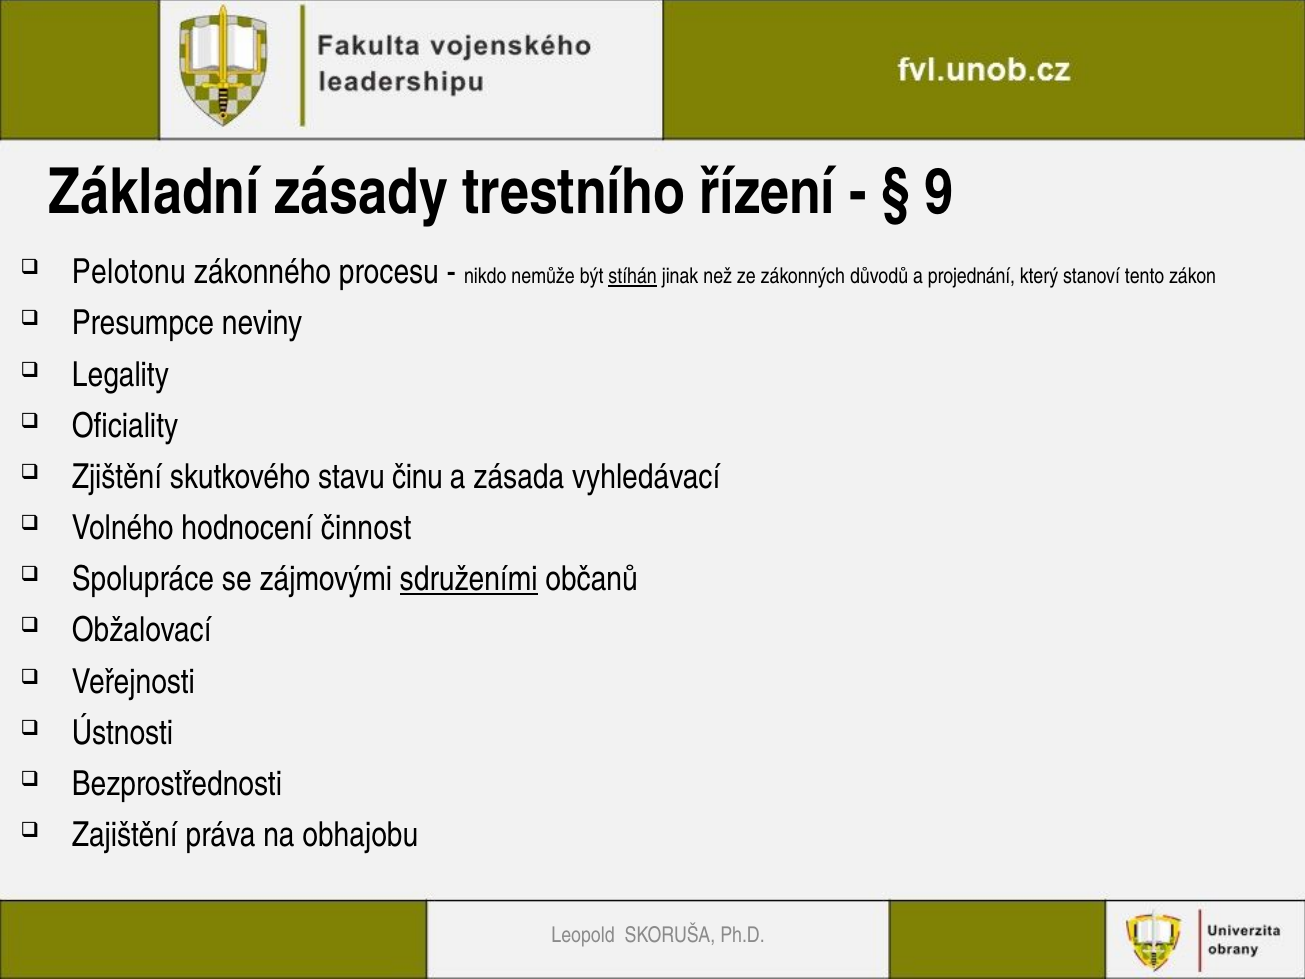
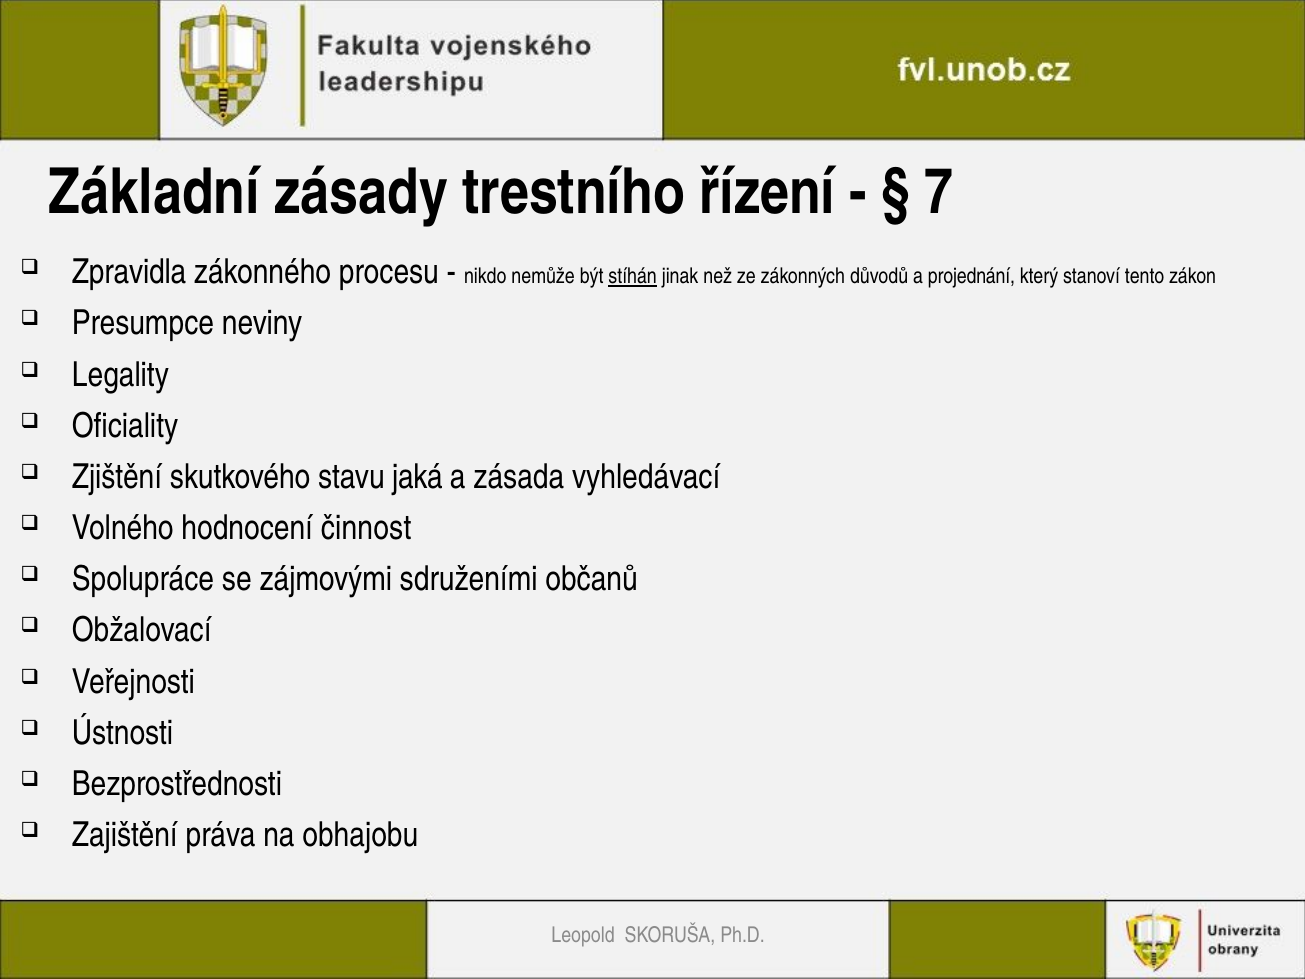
9: 9 -> 7 (939, 193)
Pelotonu: Pelotonu -> Zpravidla (129, 272)
činu: činu -> jaká (418, 477)
sdruženími underline: present -> none (469, 579)
